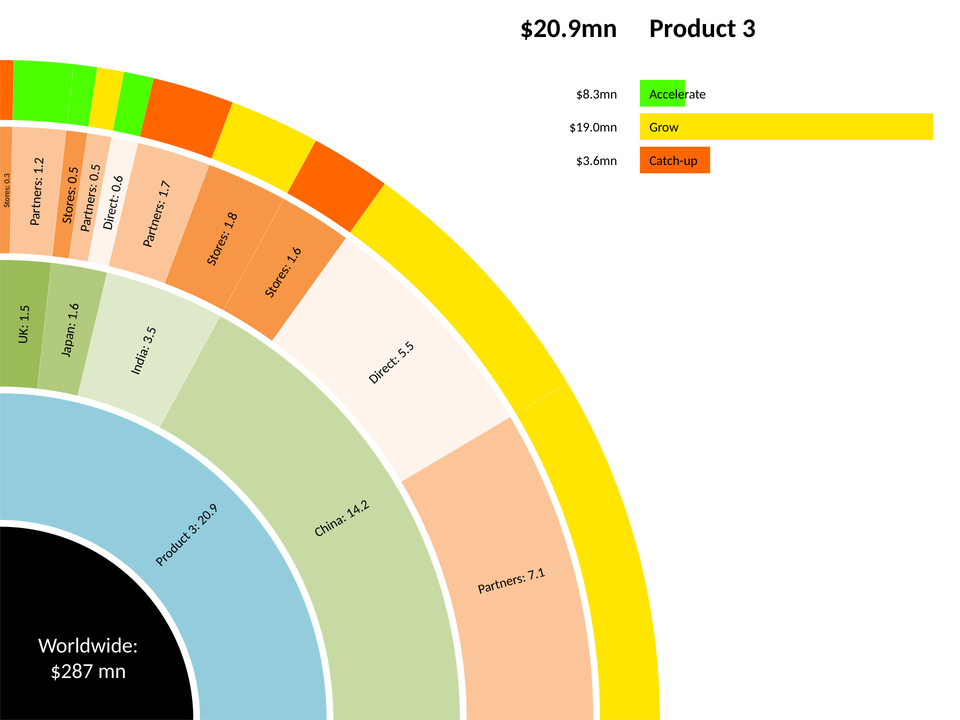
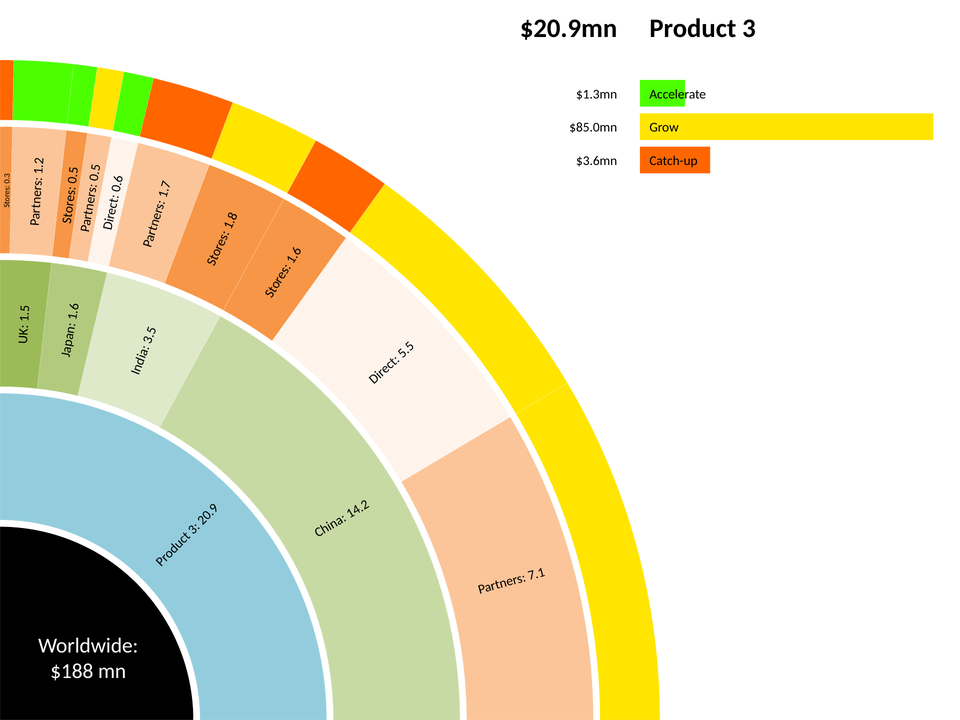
$8.3mn: $8.3mn -> $1.3mn (597, 94)
$19.0mn: $19.0mn -> $85.0mn (593, 128)
$287: $287 -> $188 (72, 671)
